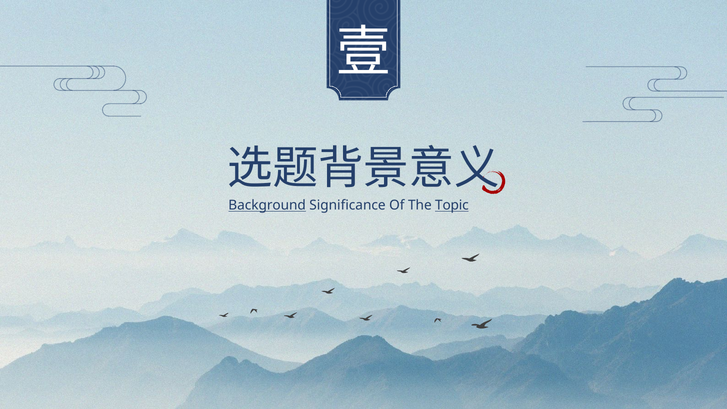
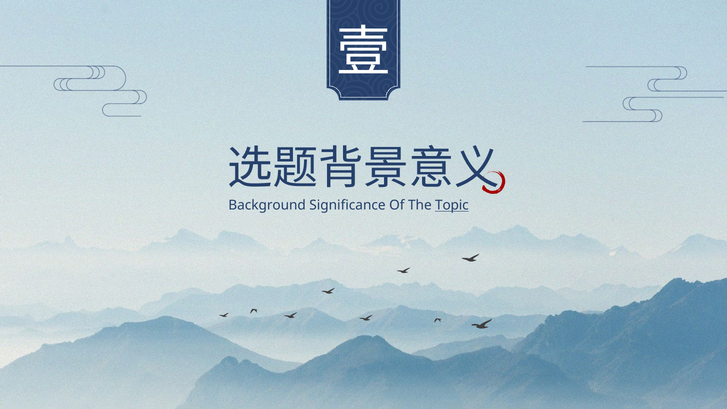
Background underline: present -> none (267, 205)
